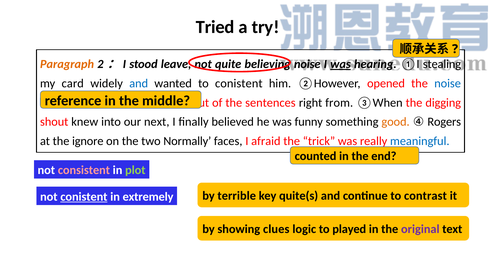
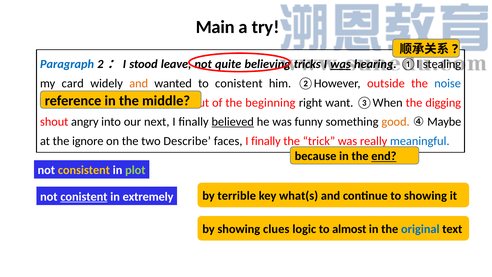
Tried: Tried -> Main (215, 27)
Paragraph colour: orange -> blue (67, 64)
noise: noise -> tricks (307, 64)
and colour: blue -> orange (139, 83)
②However opened: opened -> outside (386, 83)
sentences: sentences -> beginning (270, 103)
from: from -> want (339, 103)
knew: knew -> angry (85, 122)
believed underline: none -> present (233, 122)
Rogers: Rogers -> Maybe (444, 122)
Normally: Normally -> Describe (187, 141)
faces I afraid: afraid -> finally (266, 141)
counted: counted -> because (316, 156)
end underline: none -> present (384, 156)
consistent colour: pink -> yellow (84, 170)
quite(s: quite(s -> what(s (299, 196)
to contrast: contrast -> showing (425, 196)
played: played -> almost (349, 229)
original colour: purple -> blue (420, 229)
